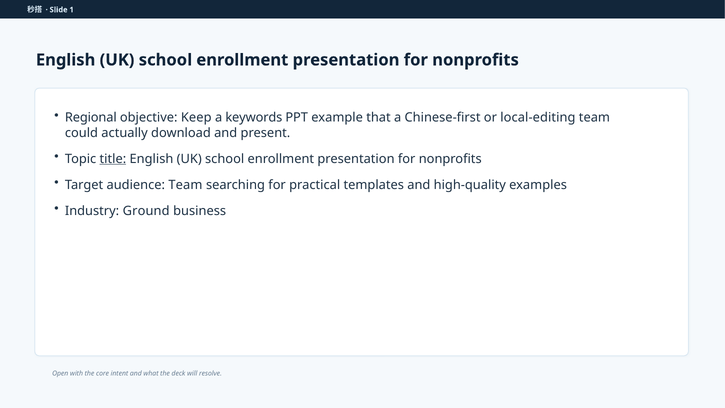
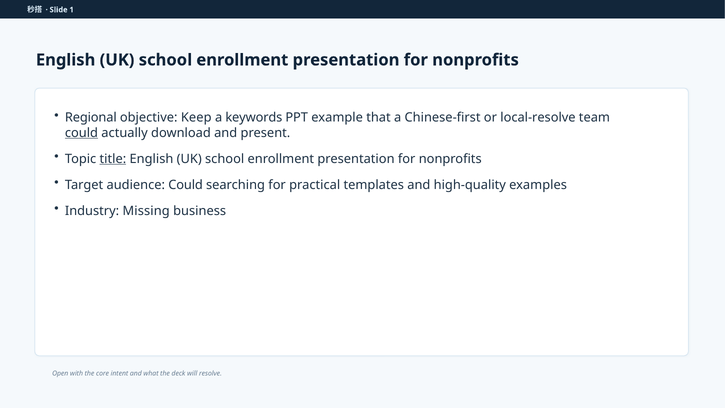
local-editing: local-editing -> local-resolve (538, 117)
could underline: none -> present (81, 133)
audience Team: Team -> Could (186, 185)
Ground: Ground -> Missing (146, 211)
